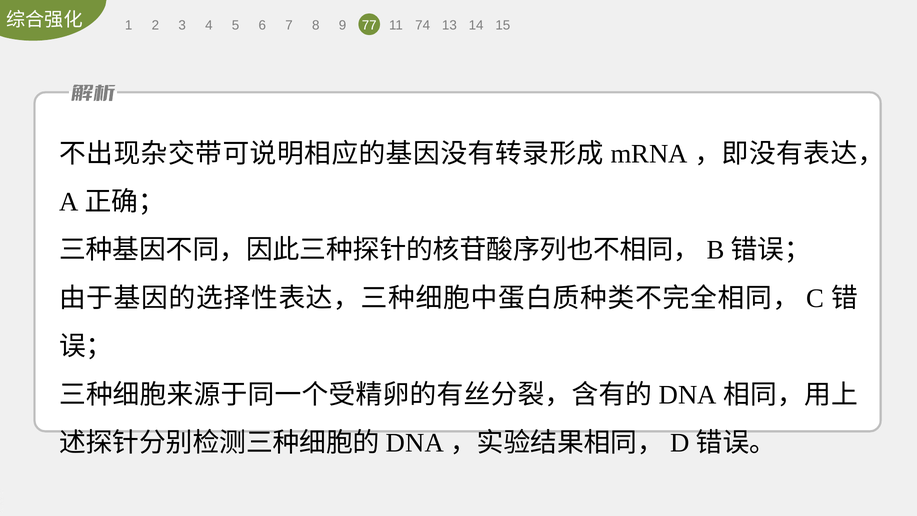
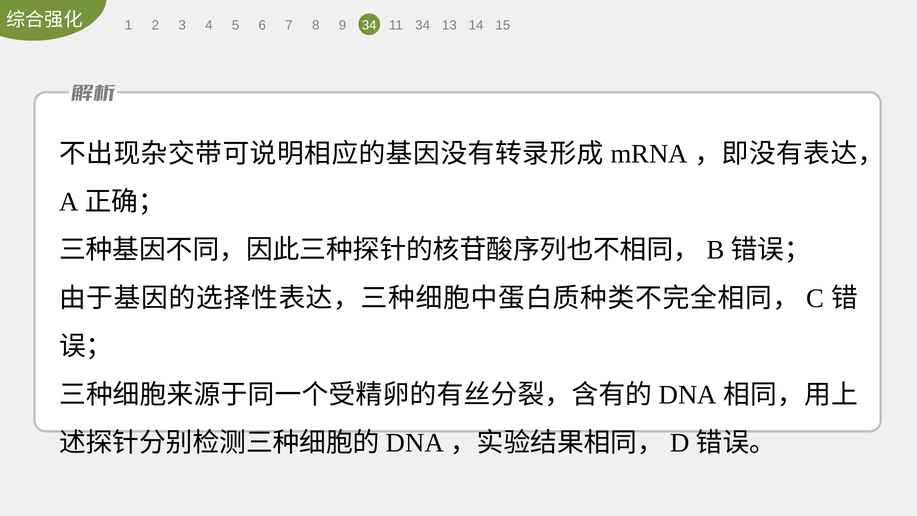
9 77: 77 -> 34 (369, 25)
11 74: 74 -> 34 (423, 25)
